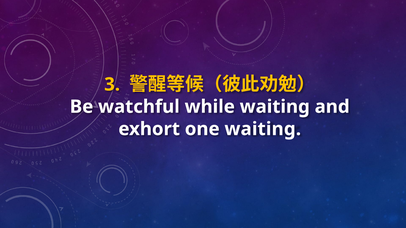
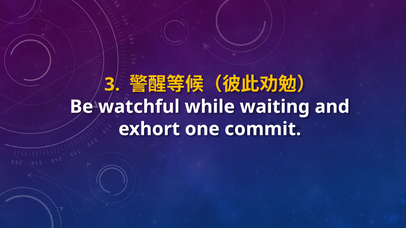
one waiting: waiting -> commit (263, 129)
